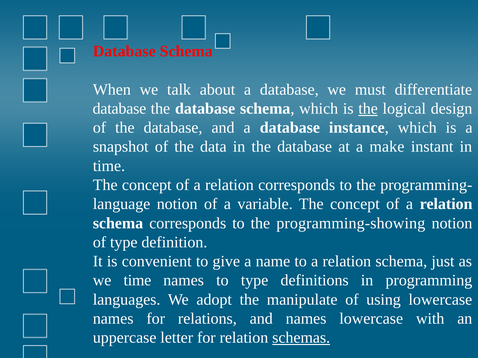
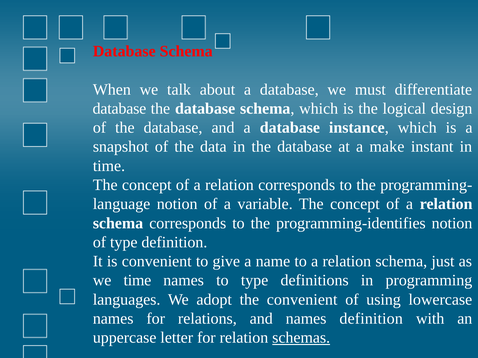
the underline: present -> none (368, 109)
programming-showing: programming-showing -> programming-identifies (351, 223)
the manipulate: manipulate -> convenient (302, 300)
names lowercase: lowercase -> definition (371, 319)
